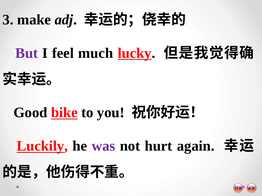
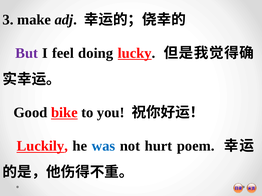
much: much -> doing (96, 53)
was colour: purple -> blue (104, 146)
again: again -> poem (196, 146)
